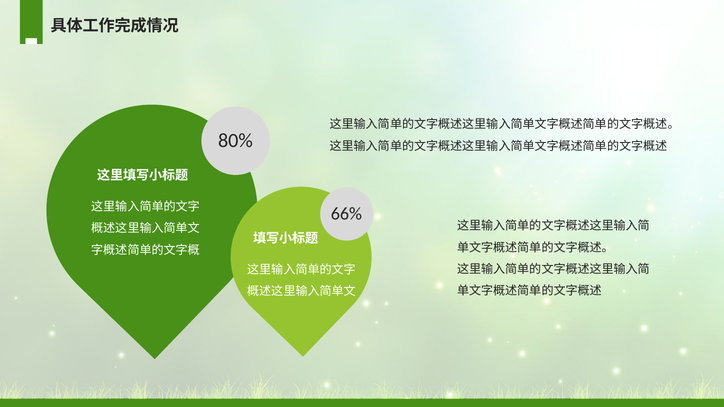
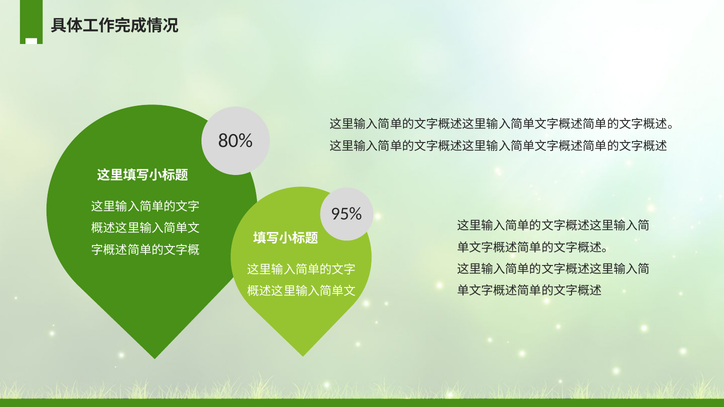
66%: 66% -> 95% (346, 214)
